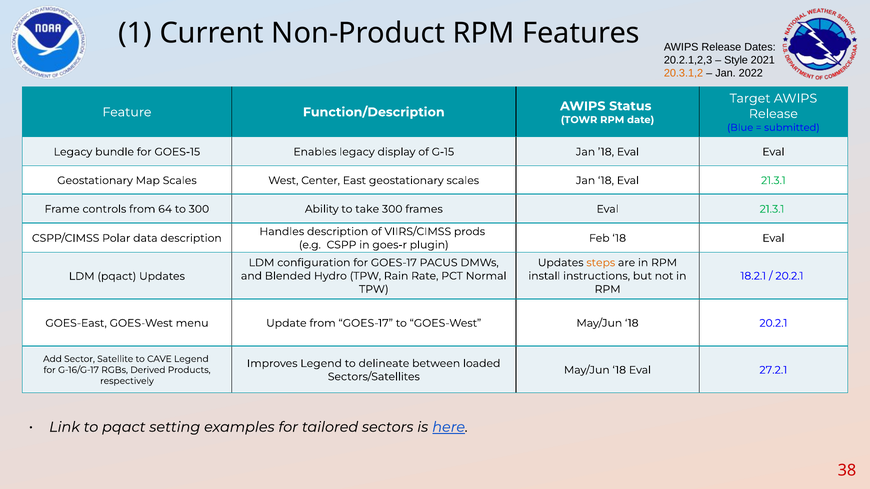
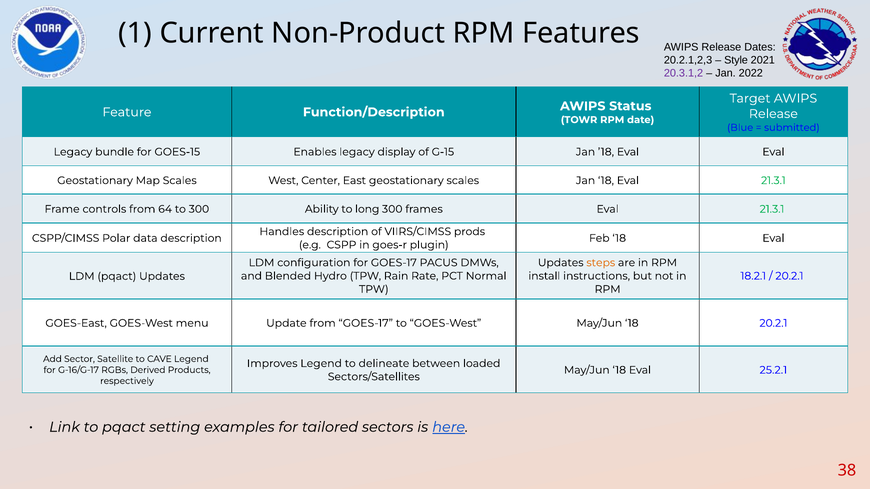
20.3.1,2 colour: orange -> purple (683, 73)
take: take -> long (367, 209)
27.2.1: 27.2.1 -> 25.2.1 (773, 370)
